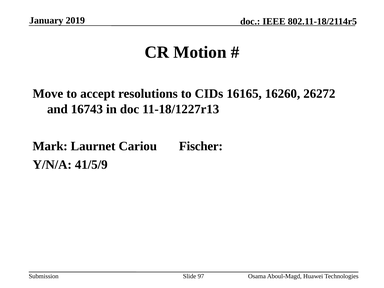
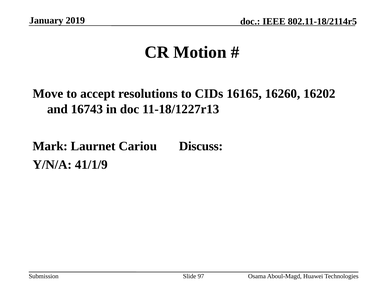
26272: 26272 -> 16202 (319, 94)
Fischer: Fischer -> Discuss (201, 146)
41/5/9: 41/5/9 -> 41/1/9 (91, 165)
